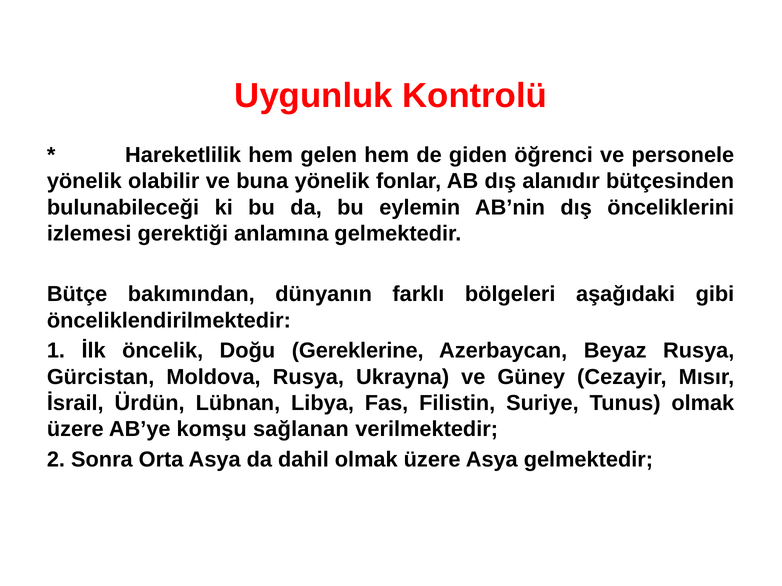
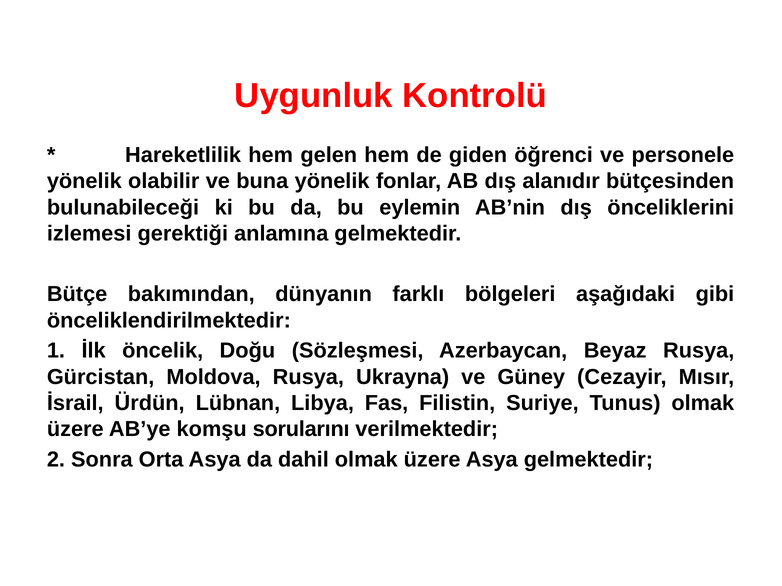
Gereklerine: Gereklerine -> Sözleşmesi (358, 351)
sağlanan: sağlanan -> sorularını (301, 429)
